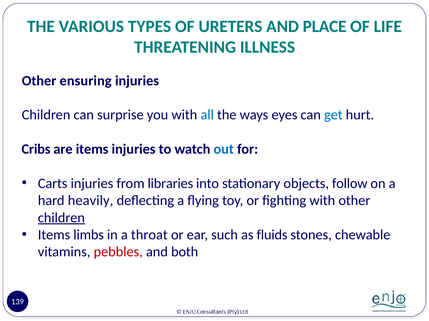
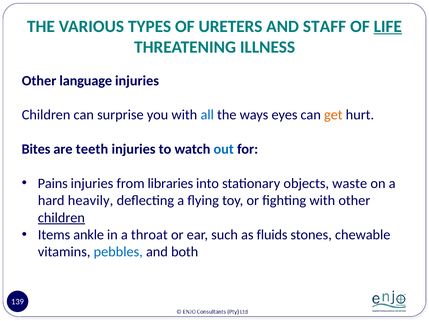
PLACE: PLACE -> STAFF (325, 27)
LIFE underline: none -> present (388, 27)
ensuring: ensuring -> language (86, 81)
get colour: blue -> orange (333, 115)
Cribs: Cribs -> Bites (36, 149)
are items: items -> teeth (92, 149)
Carts: Carts -> Pains (53, 184)
follow: follow -> waste (350, 184)
limbs: limbs -> ankle (89, 235)
pebbles colour: red -> blue (118, 252)
